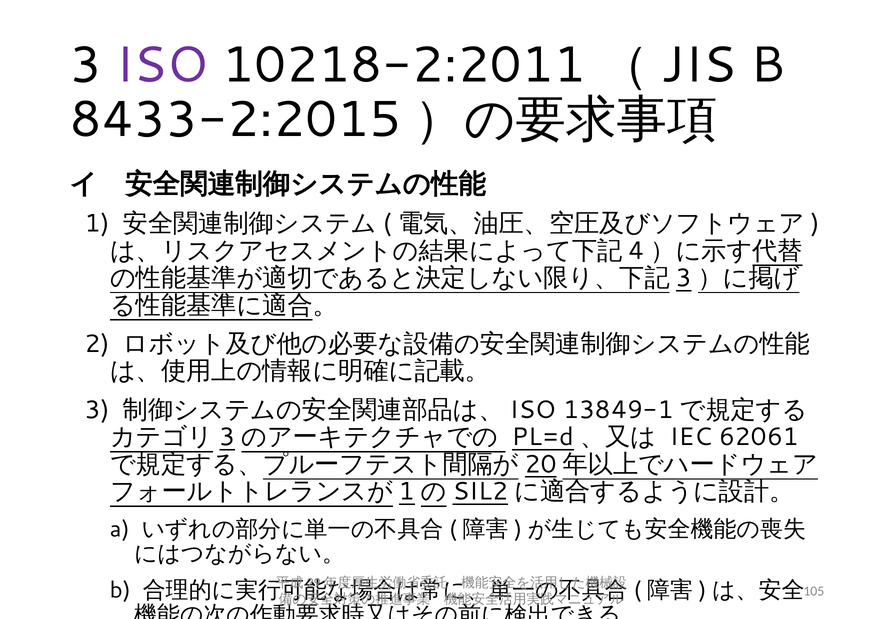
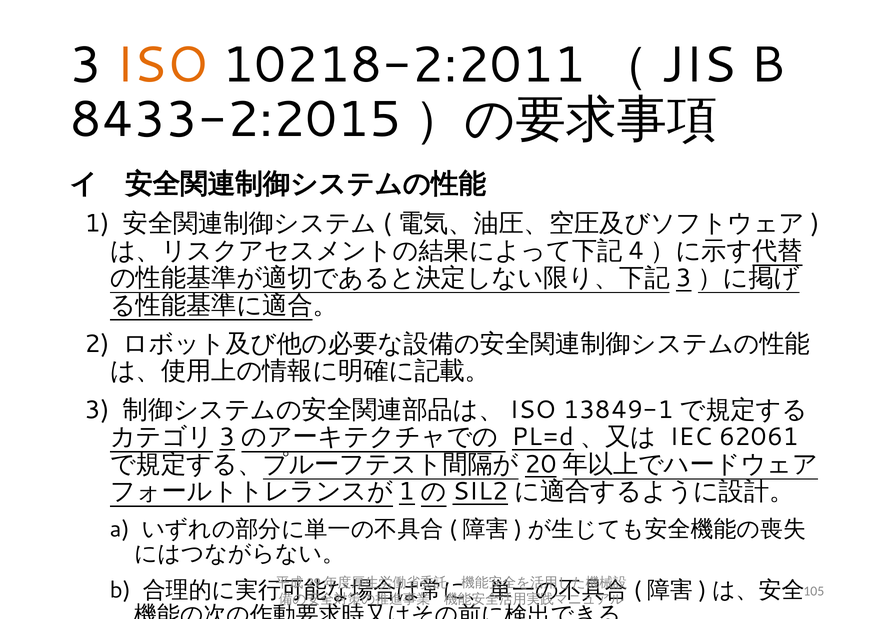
ISO colour: purple -> orange (162, 65)
